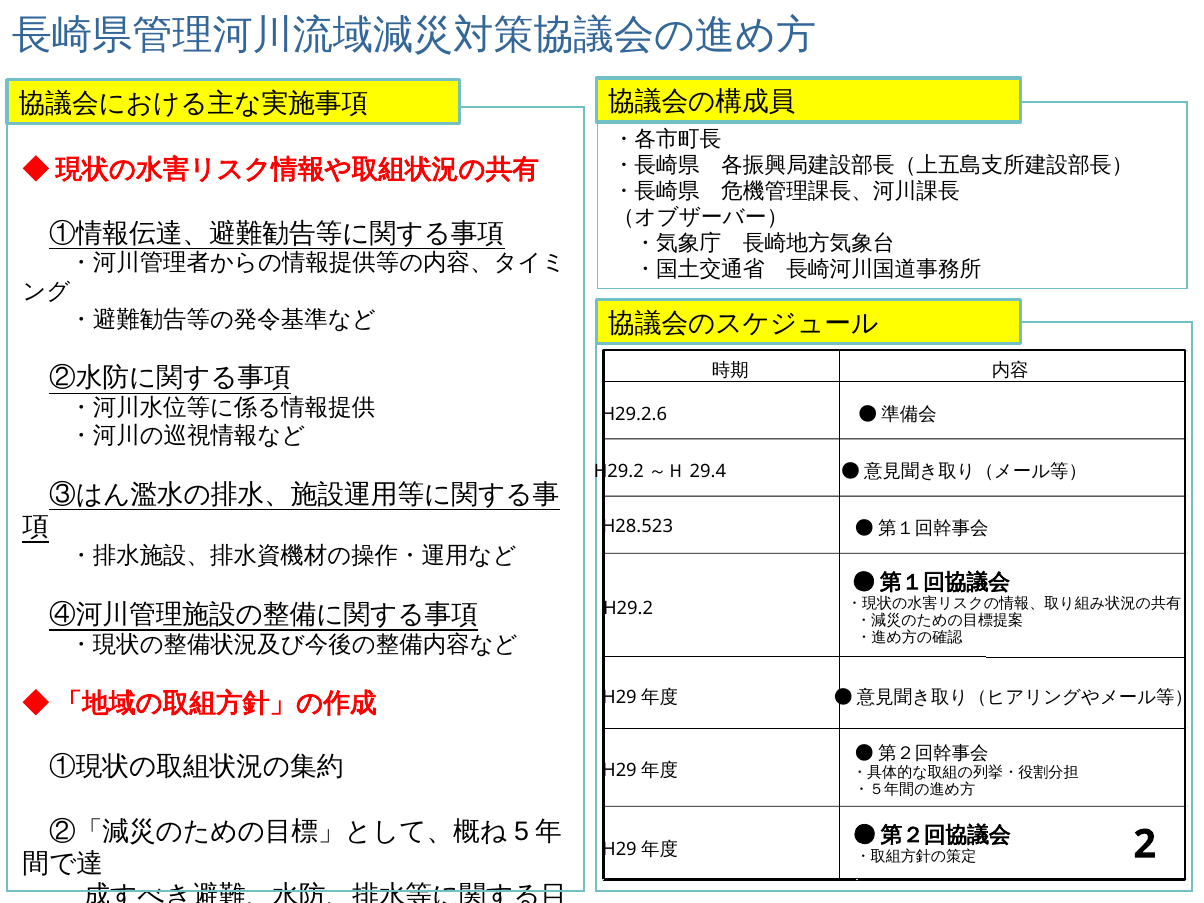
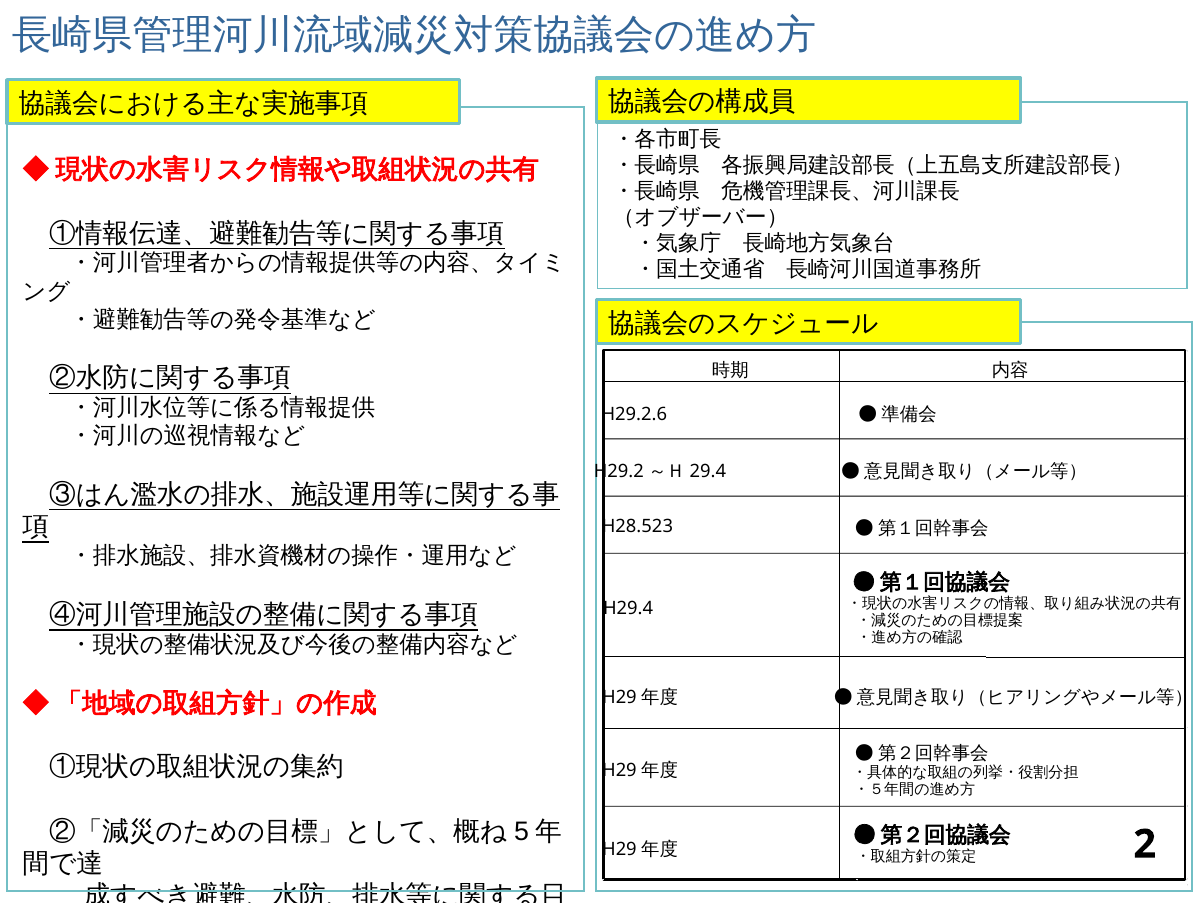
H29.2: H29.2 -> H29.4 (628, 608)
